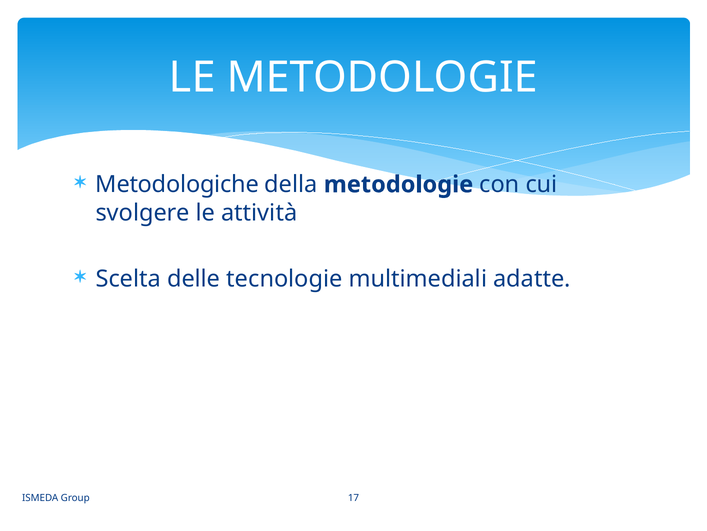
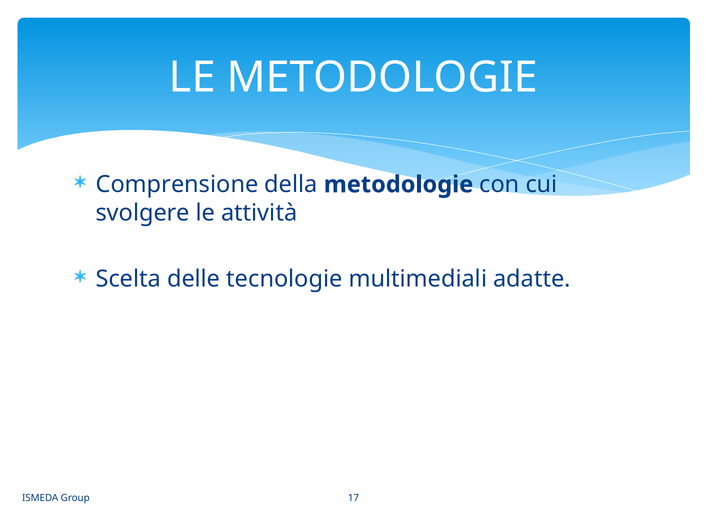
Metodologiche: Metodologiche -> Comprensione (177, 184)
